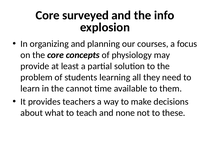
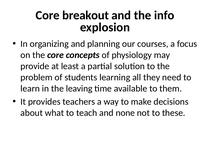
surveyed: surveyed -> breakout (86, 15)
cannot: cannot -> leaving (79, 89)
